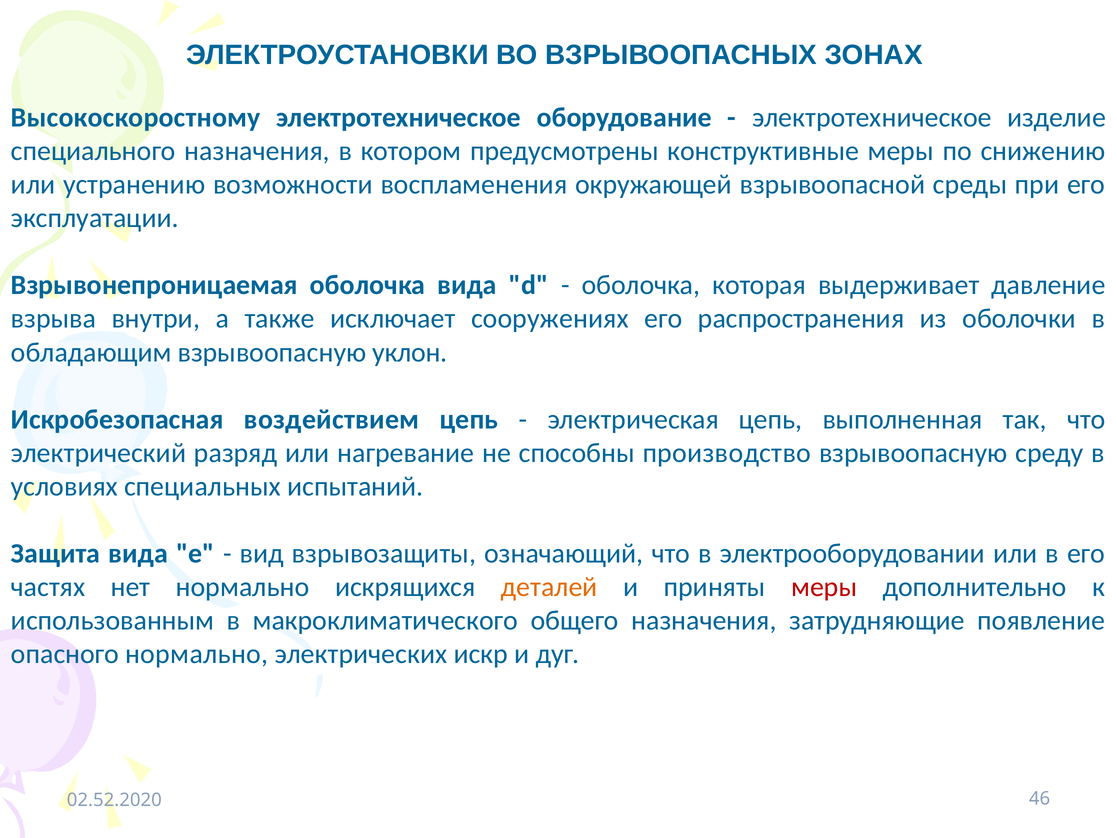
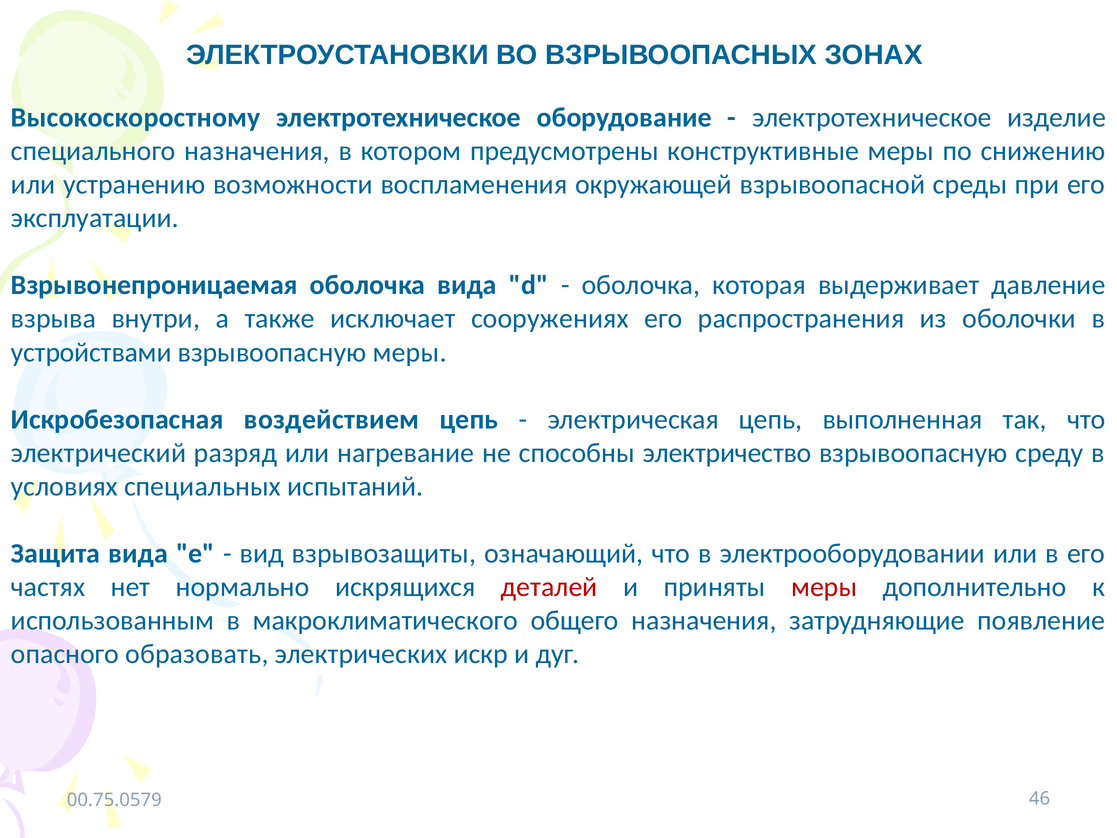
обладающим: обладающим -> устройствами (91, 352)
взрывоопасную уклон: уклон -> меры (410, 352)
производство: производство -> электричество (727, 453)
деталей colour: orange -> red (549, 587)
опасного нормально: нормально -> образовать (197, 654)
02.52.2020: 02.52.2020 -> 00.75.0579 (114, 800)
